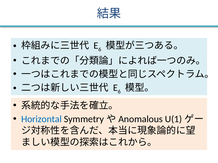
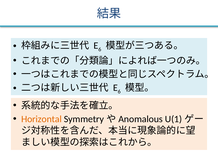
Horizontal colour: blue -> orange (41, 119)
